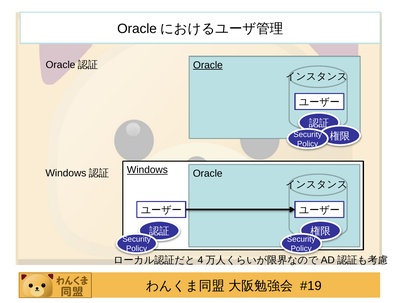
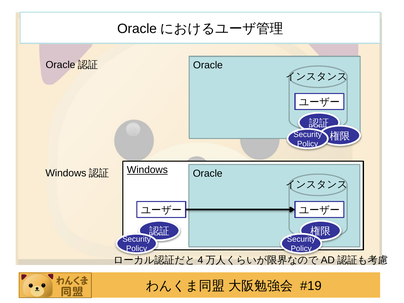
Oracle underline: present -> none (208, 65)
